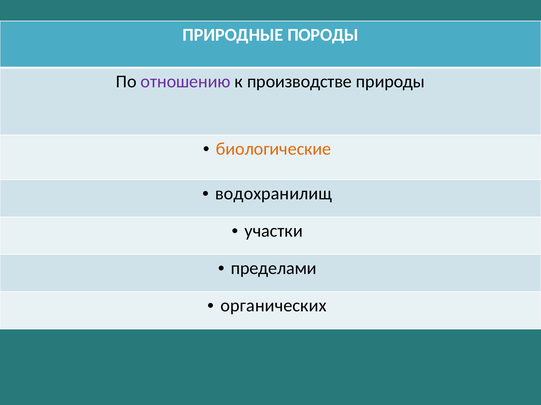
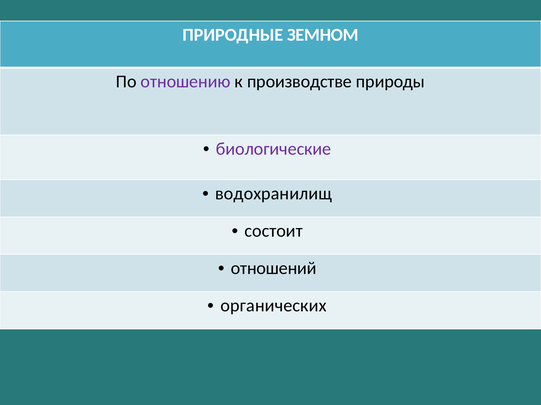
ПОРОДЫ: ПОРОДЫ -> ЗЕМНОМ (323, 35)
биологические colour: orange -> purple (274, 149)
участки: участки -> состоит (274, 231)
пределами: пределами -> отношений (274, 269)
